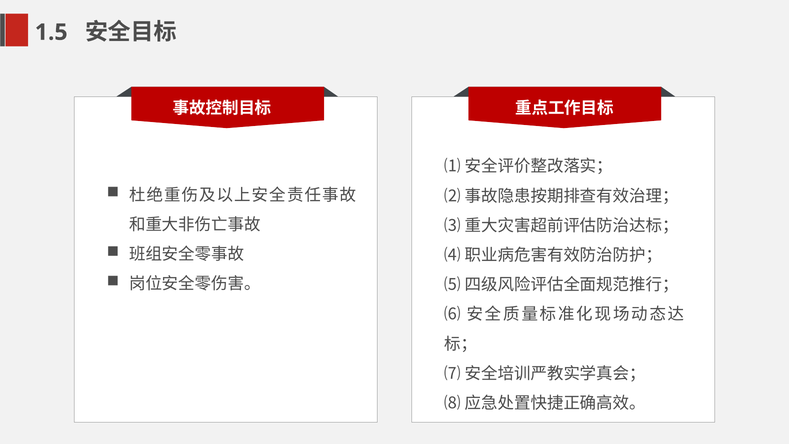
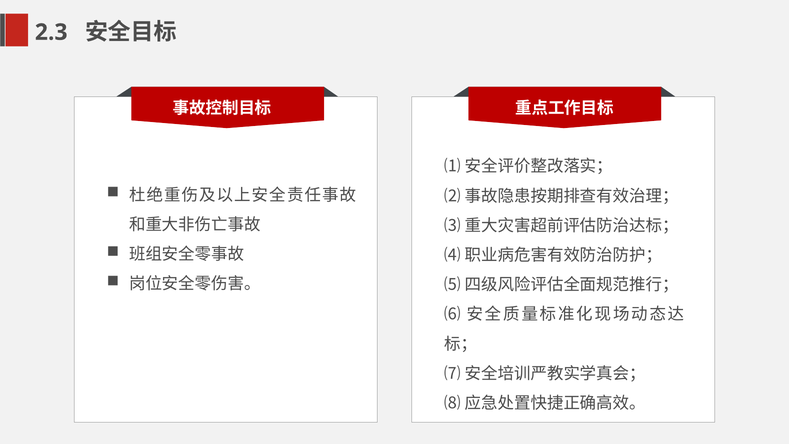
1.5: 1.5 -> 2.3 (51, 32)
